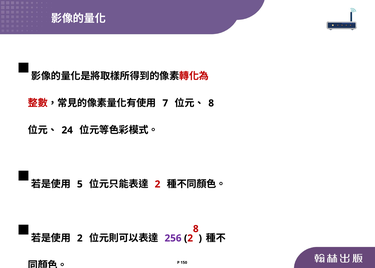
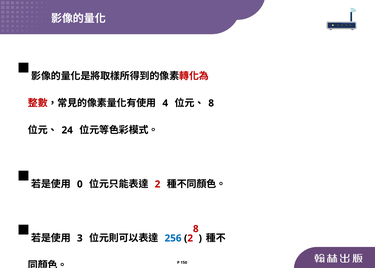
7: 7 -> 4 (165, 103)
5: 5 -> 0 (80, 184)
2: 2 -> 3 (80, 238)
256 colour: purple -> blue (173, 238)
